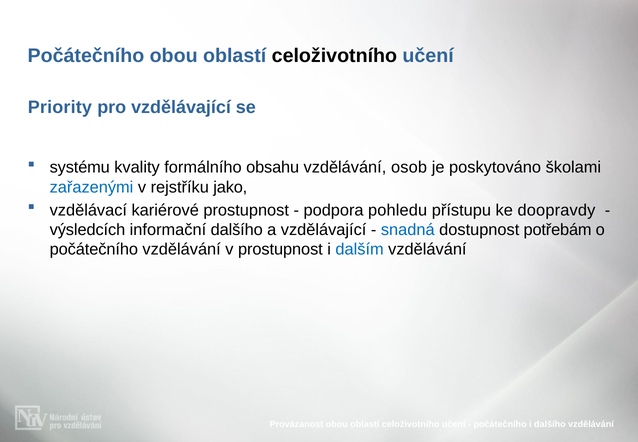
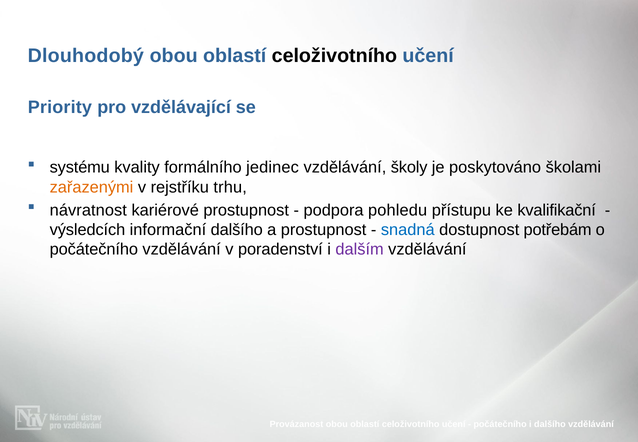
Počátečního: Počátečního -> Dlouhodobý (86, 56)
obsahu: obsahu -> jedinec (273, 167)
osob: osob -> školy (409, 167)
zařazenými colour: blue -> orange (92, 187)
jako: jako -> trhu (230, 187)
vzdělávací: vzdělávací -> návratnost (88, 210)
doopravdy: doopravdy -> kvalifikační (557, 210)
a vzdělávající: vzdělávající -> prostupnost (324, 230)
v prostupnost: prostupnost -> poradenství (280, 249)
dalším colour: blue -> purple (360, 249)
